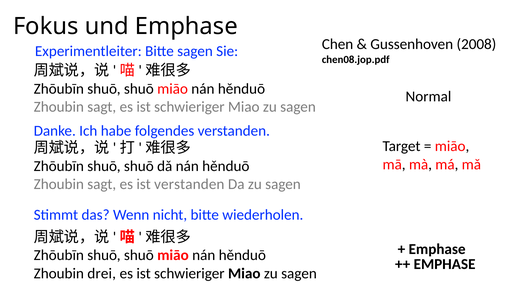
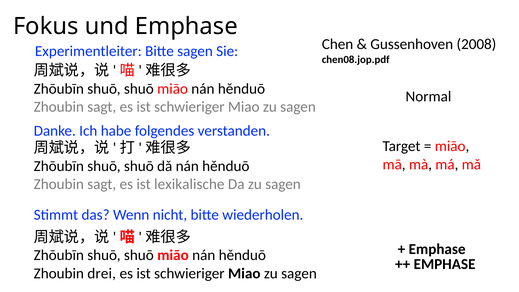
ist verstanden: verstanden -> lexikalische (189, 184)
